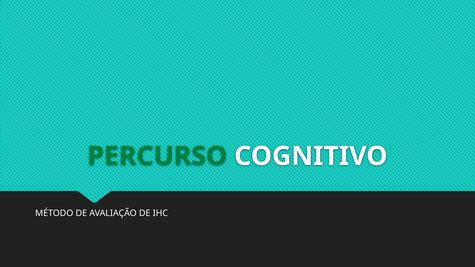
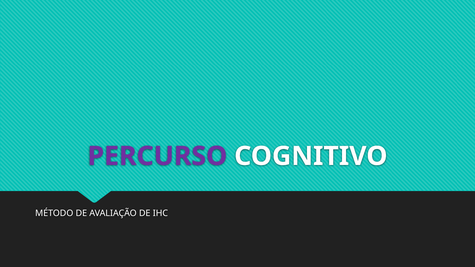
PERCURSO colour: green -> purple (157, 156)
